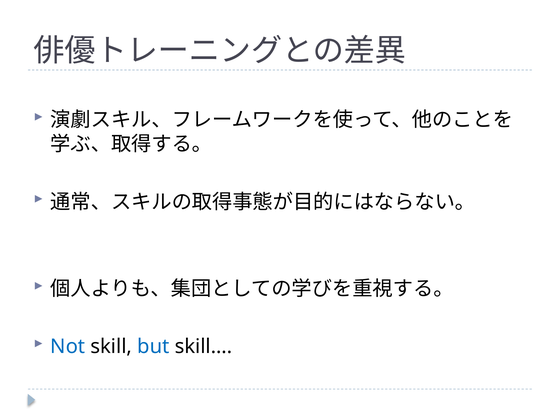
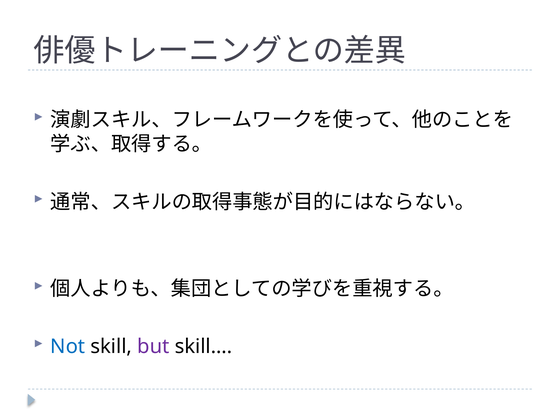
but colour: blue -> purple (153, 347)
